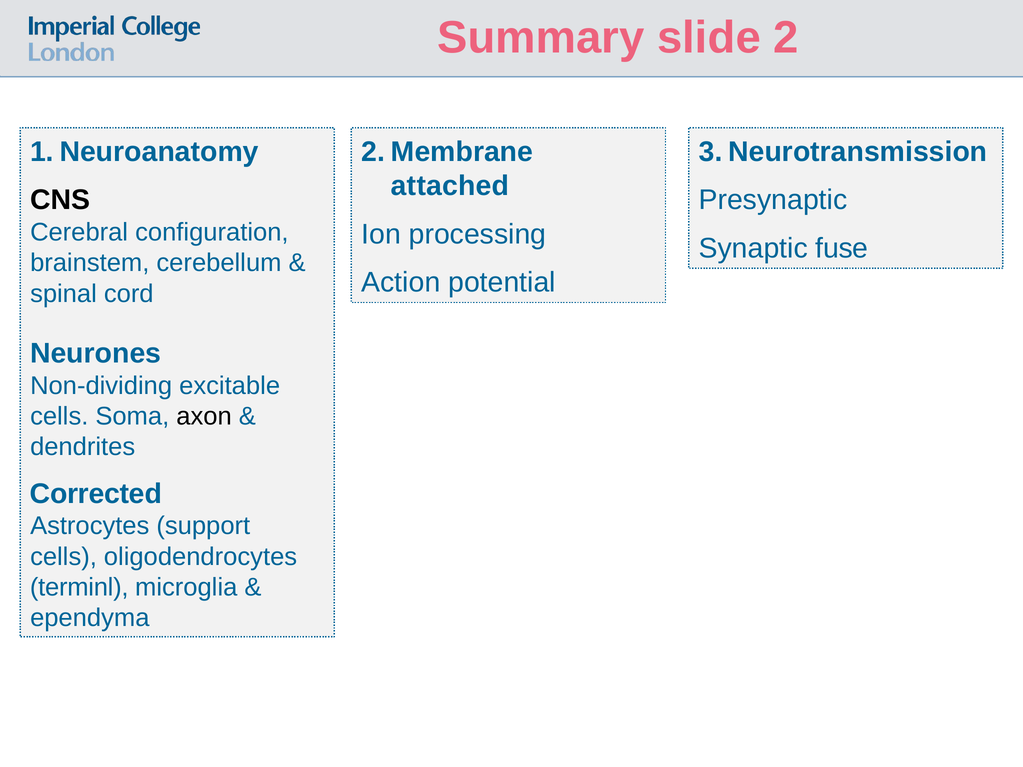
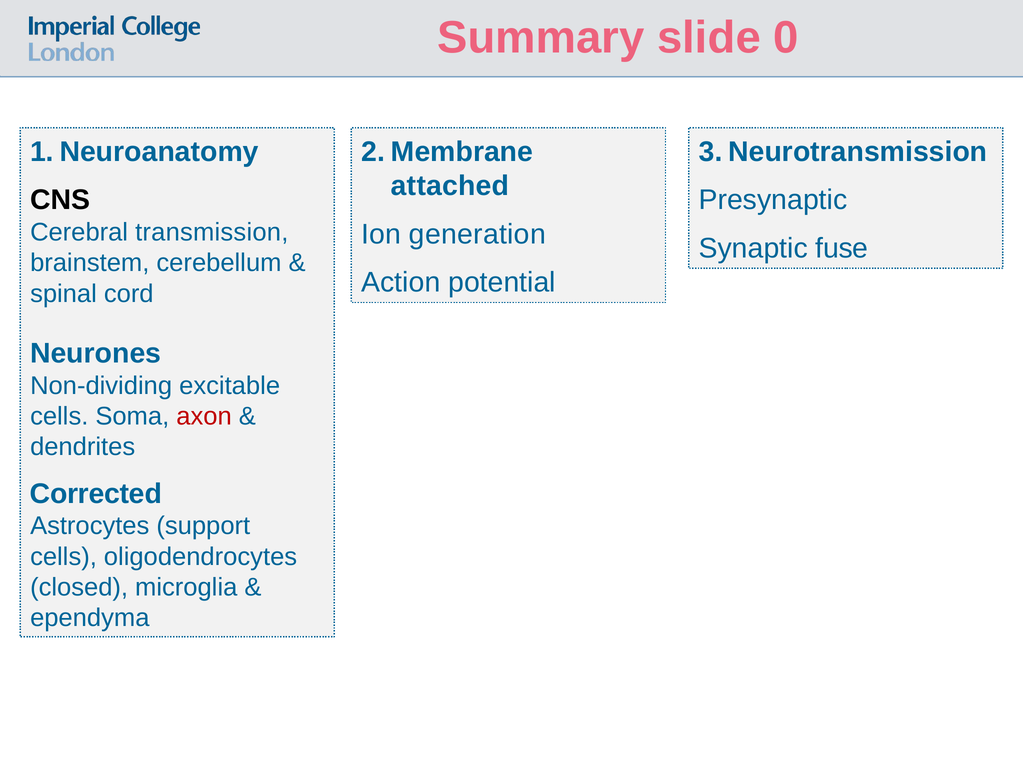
2: 2 -> 0 (786, 38)
configuration: configuration -> transmission (212, 232)
processing: processing -> generation (477, 234)
axon colour: black -> red (204, 416)
terminl: terminl -> closed (79, 588)
